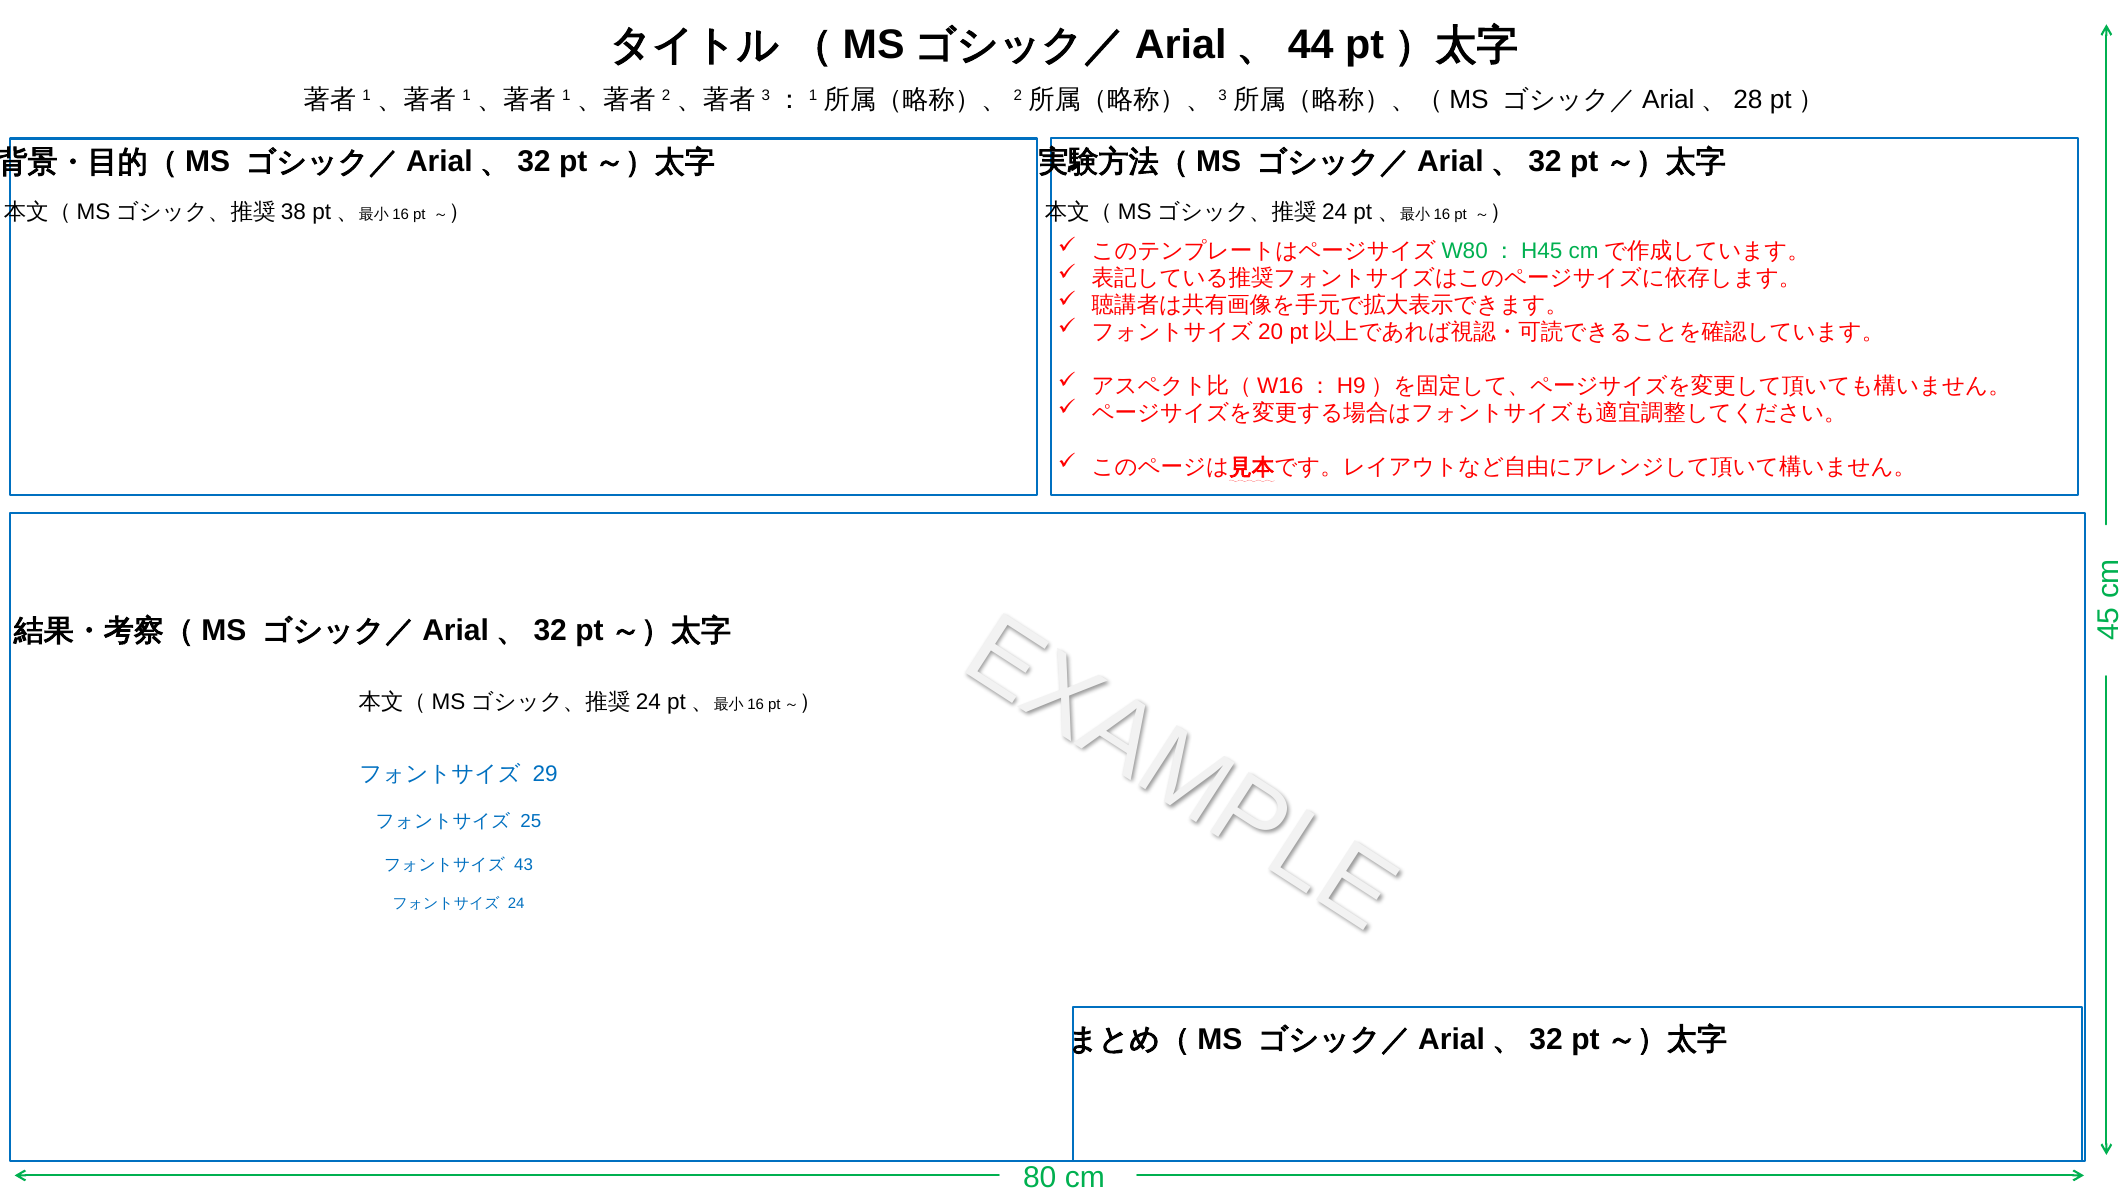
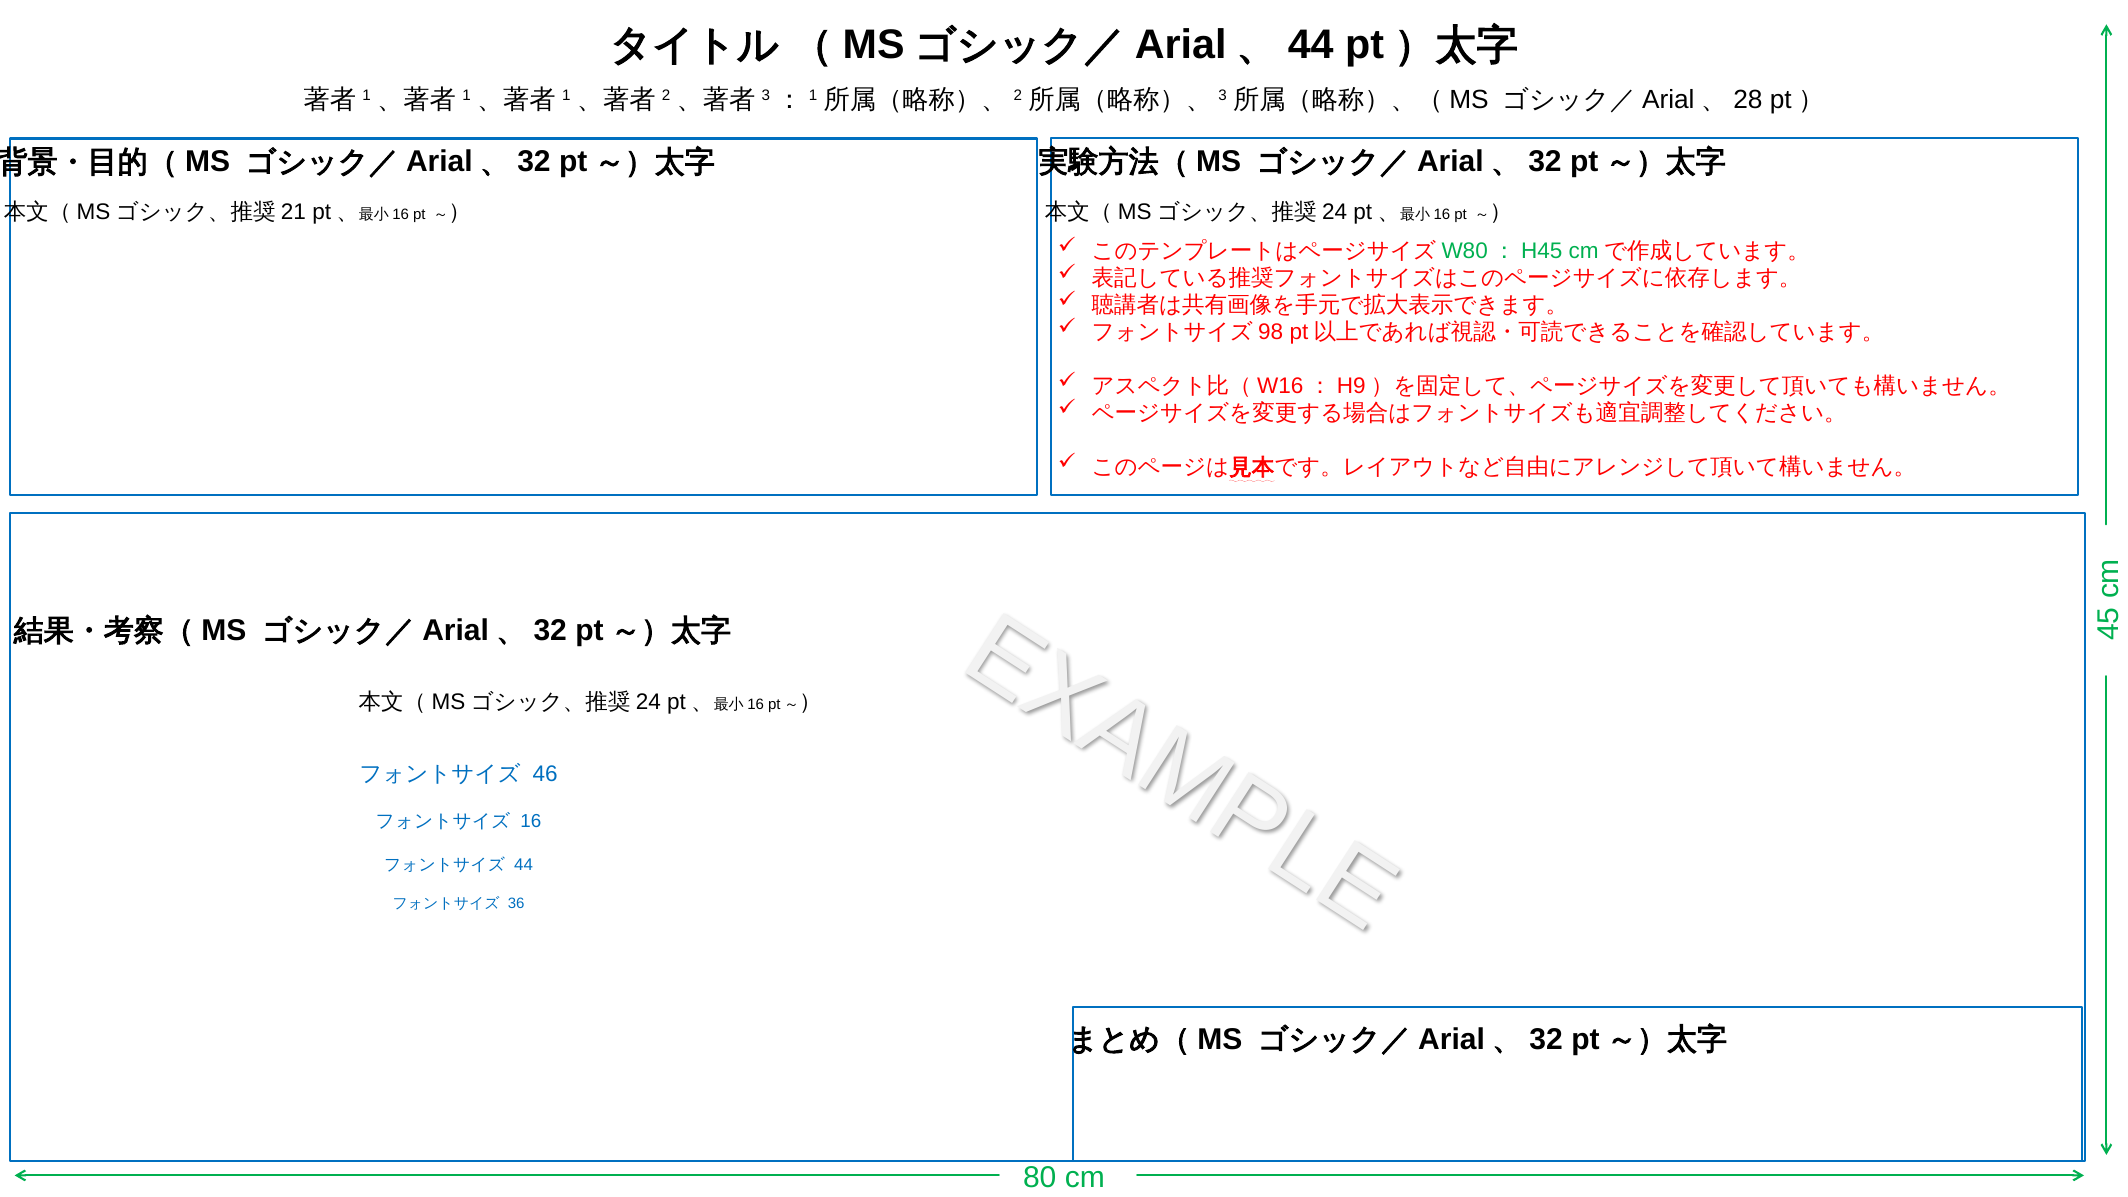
38: 38 -> 21 (293, 212)
20: 20 -> 98 (1271, 332)
29: 29 -> 46 (545, 774)
25: 25 -> 16 (531, 821)
43: 43 -> 44 (524, 865)
24: 24 -> 36 (516, 904)
